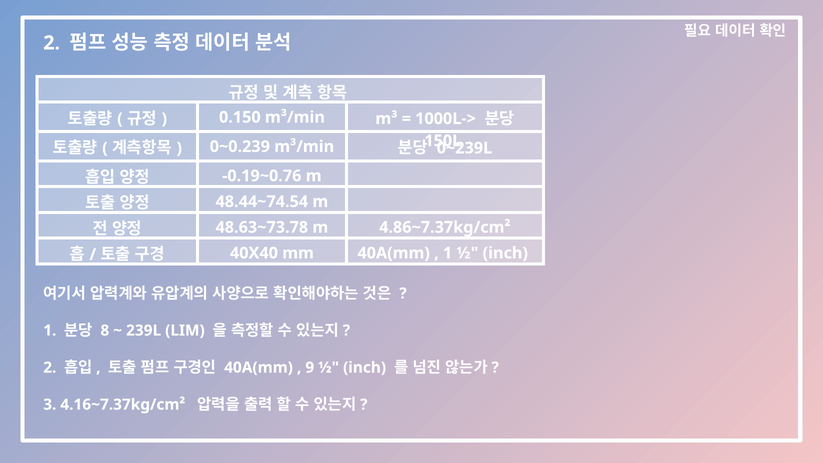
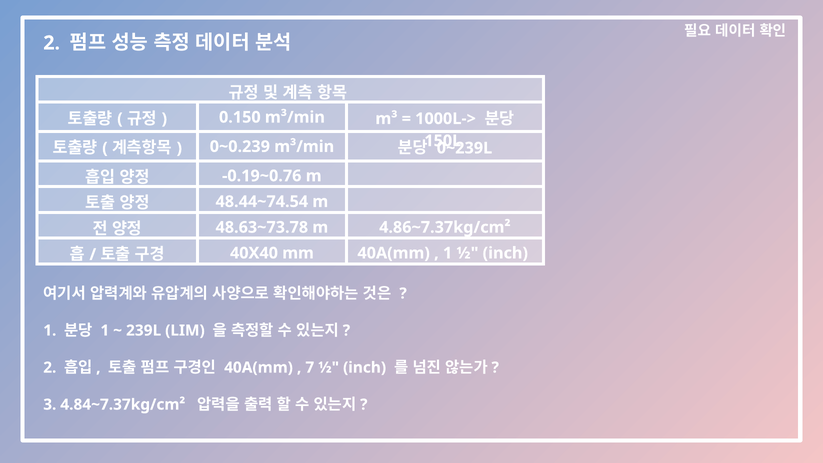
8: 8 -> 1 (105, 330)
9: 9 -> 7 (310, 367)
4.16~7.37kg/cm²: 4.16~7.37kg/cm² -> 4.84~7.37kg/cm² (123, 405)
